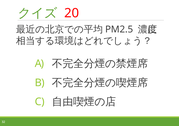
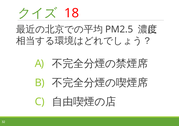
20: 20 -> 18 (72, 13)
